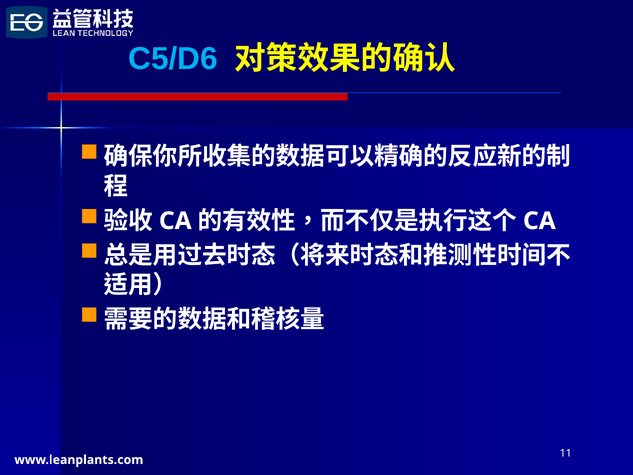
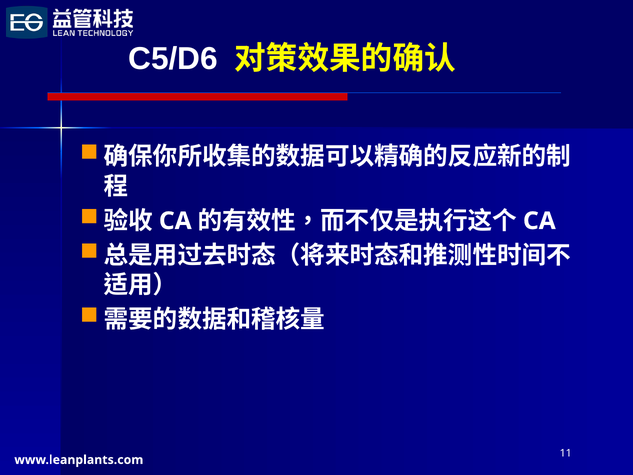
C5/D6 colour: light blue -> white (173, 59)
